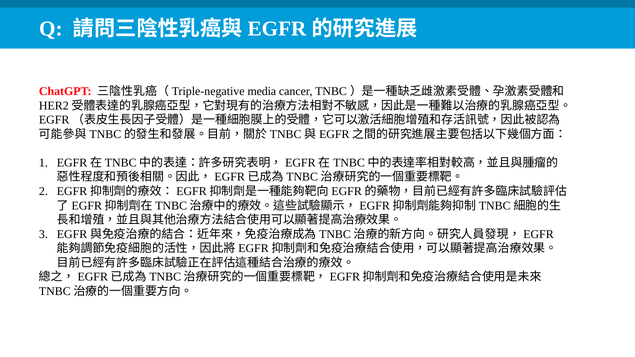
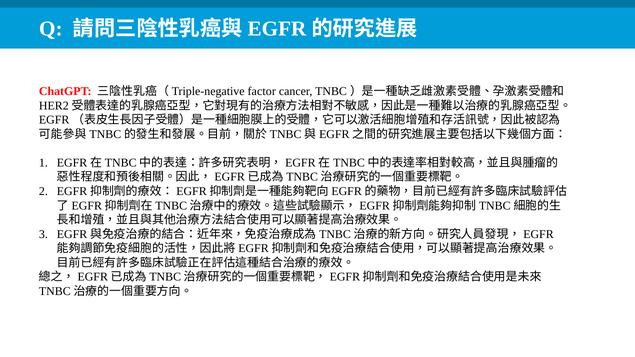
media: media -> factor (262, 91)
